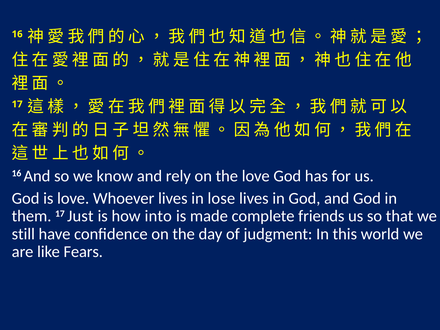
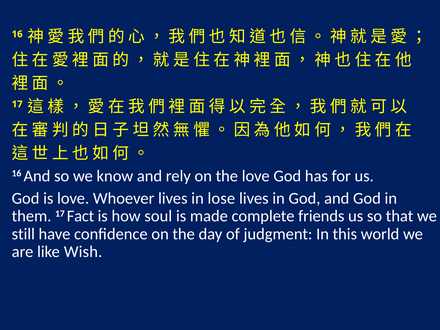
Just: Just -> Fact (80, 216)
into: into -> soul (158, 216)
Fears: Fears -> Wish (83, 252)
